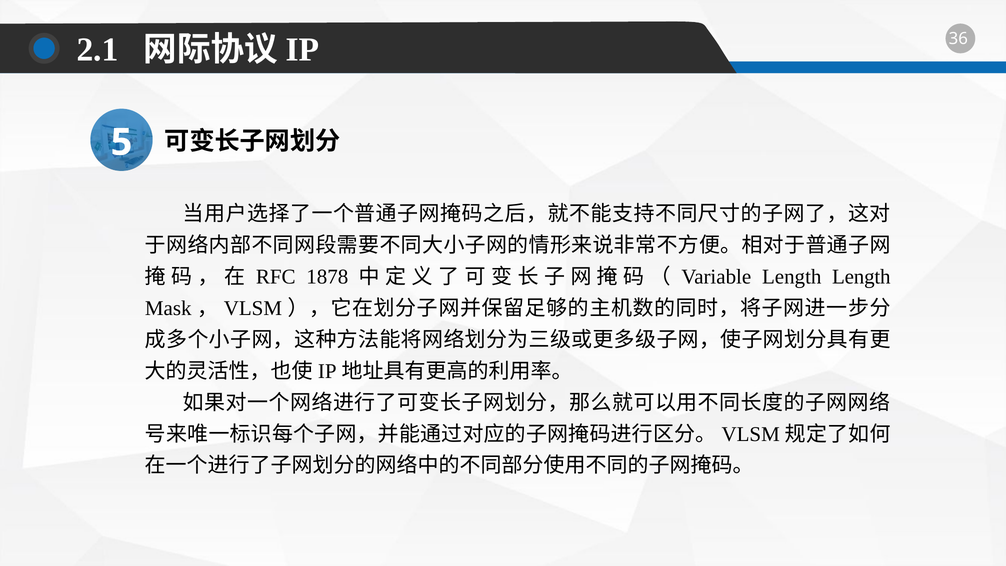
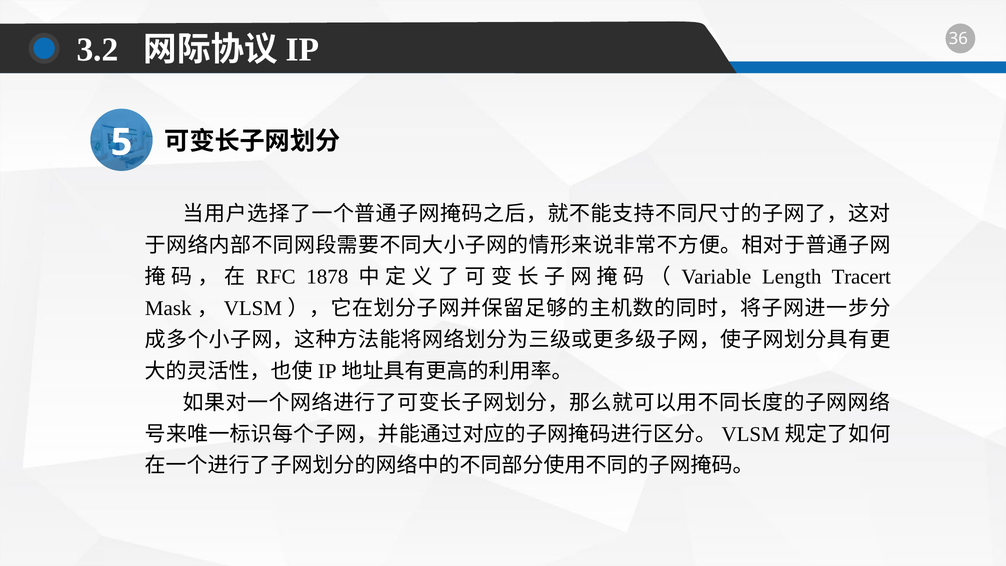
2.1: 2.1 -> 3.2 (98, 50)
Length Length: Length -> Tracert (861, 277)
